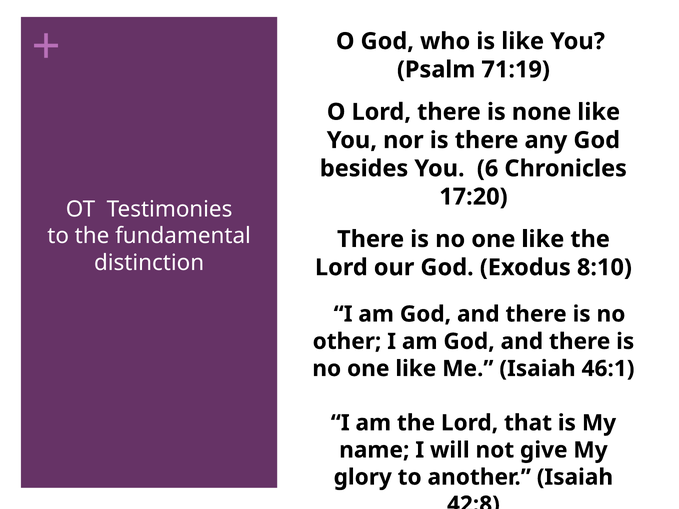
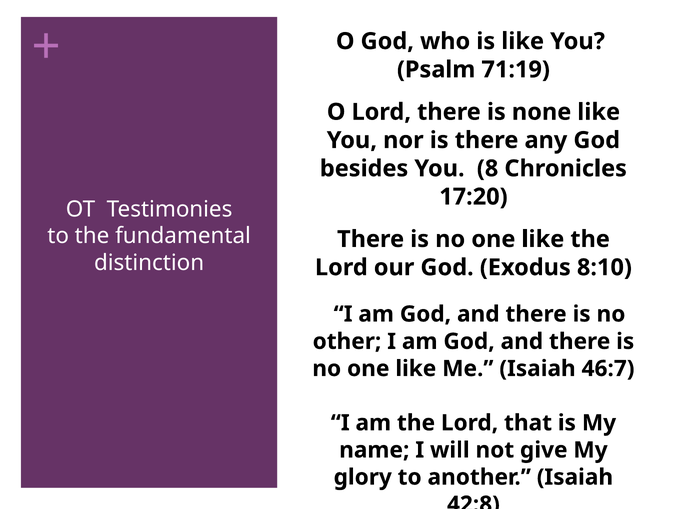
6: 6 -> 8 (488, 169)
46:1: 46:1 -> 46:7 (608, 369)
